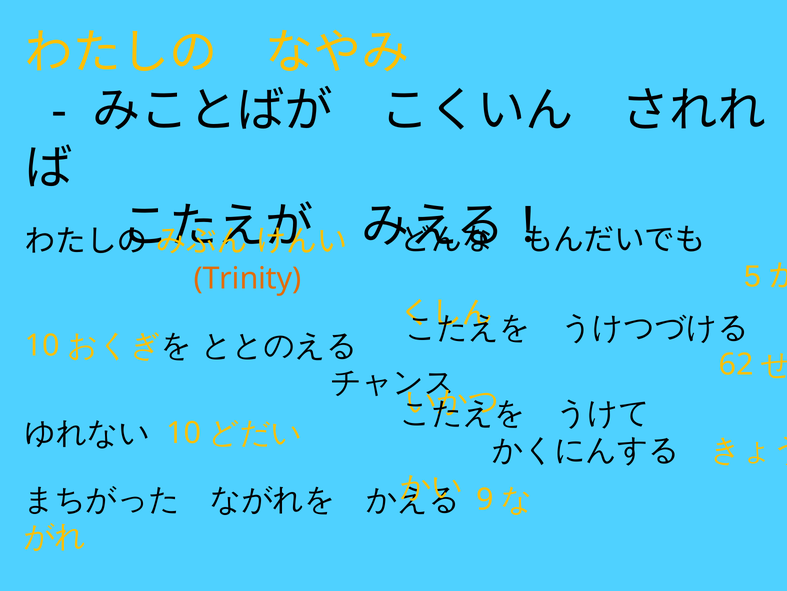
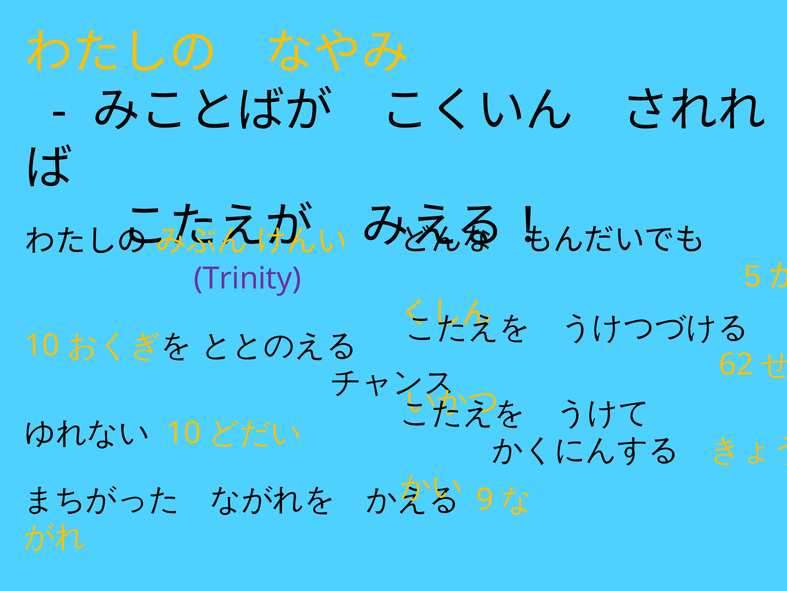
Trinity colour: orange -> purple (247, 278)
